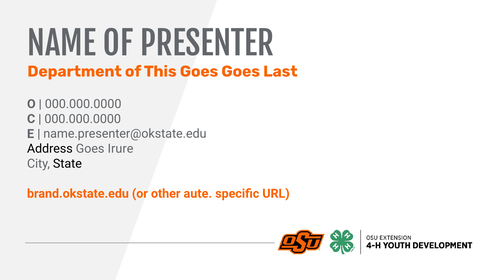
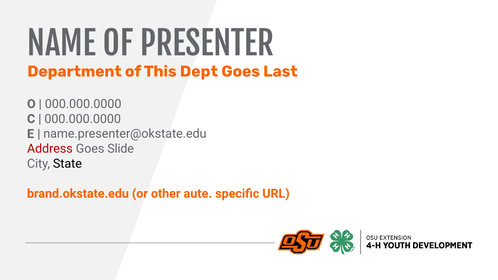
This Goes: Goes -> Dept (199, 71)
Address colour: black -> red (50, 149)
Irure: Irure -> Slide (121, 149)
